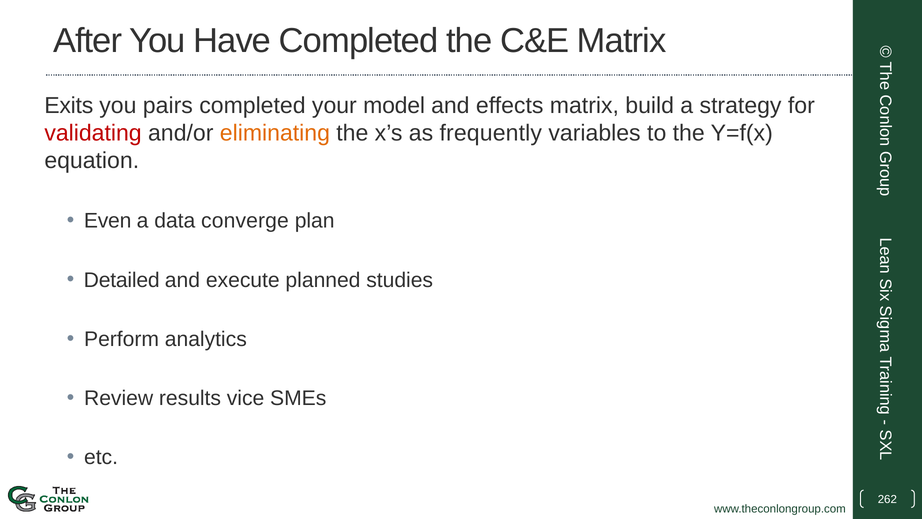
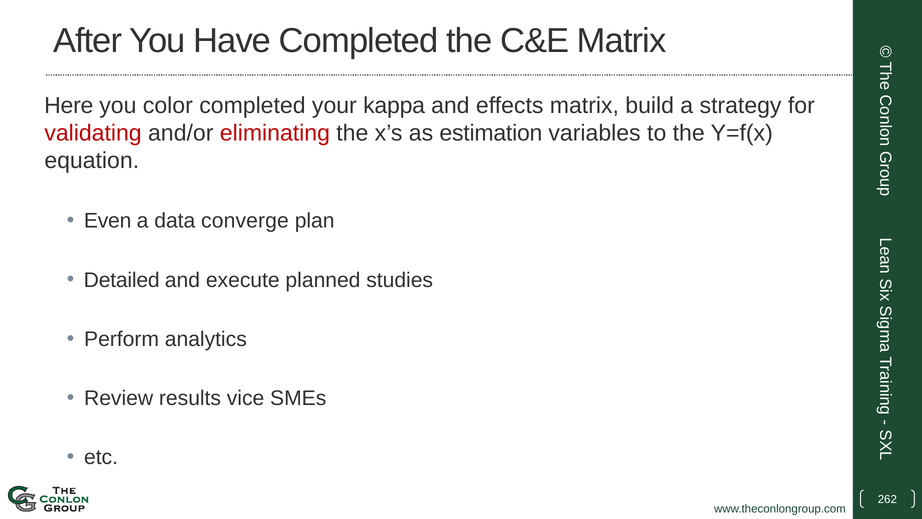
Exits: Exits -> Here (69, 105)
pairs: pairs -> color (168, 105)
model: model -> kappa (394, 105)
eliminating colour: orange -> red (275, 133)
frequently: frequently -> estimation (491, 133)
